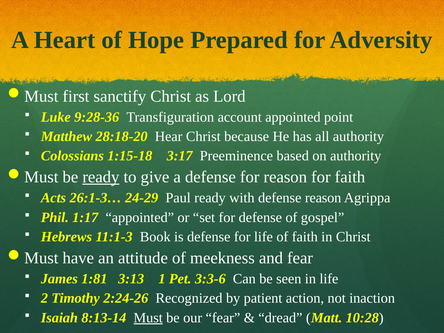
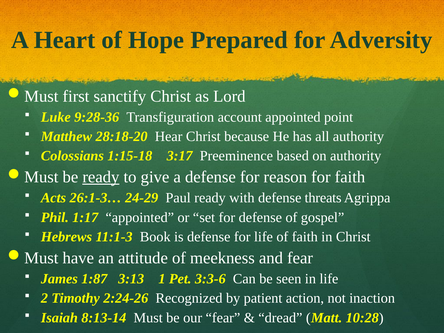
defense reason: reason -> threats (323, 198)
1:81: 1:81 -> 1:87 (94, 279)
Must underline: present -> none (148, 318)
